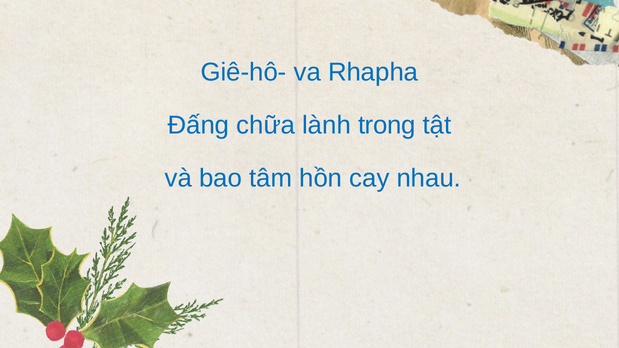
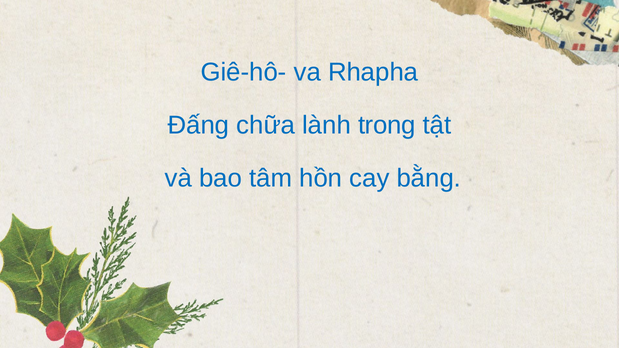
nhau: nhau -> bằng (429, 178)
